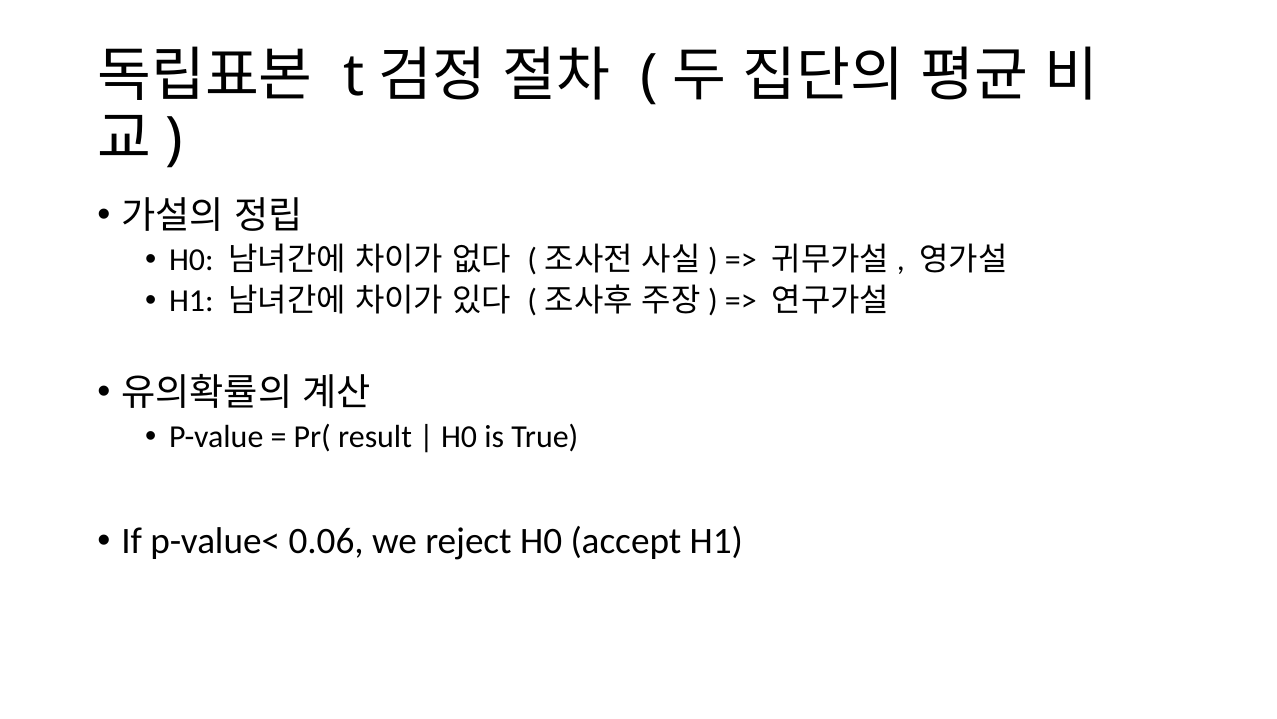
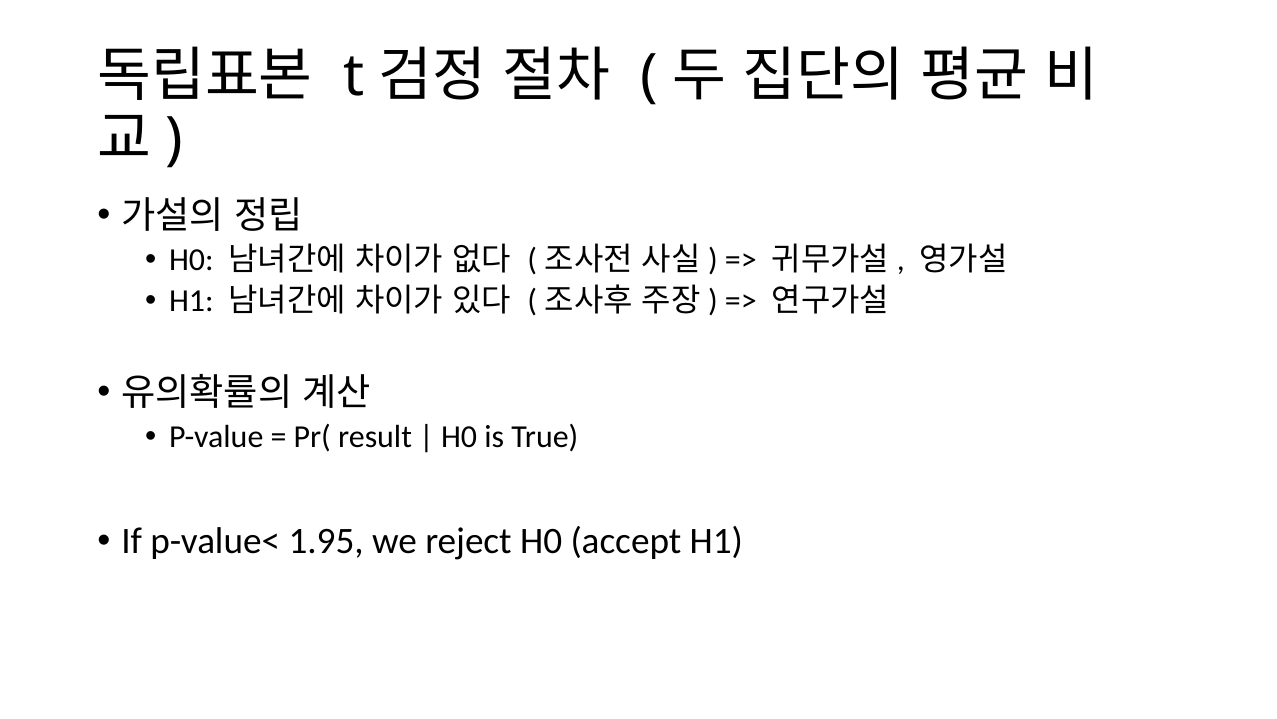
0.06: 0.06 -> 1.95 (326, 541)
